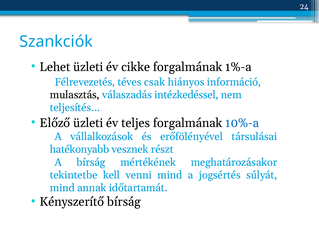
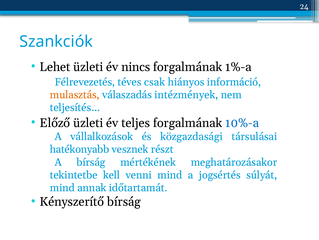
cikke: cikke -> nincs (136, 67)
mulasztás colour: black -> orange (75, 95)
intézkedéssel: intézkedéssel -> intézmények (186, 95)
erőfölényével: erőfölényével -> közgazdasági (192, 136)
